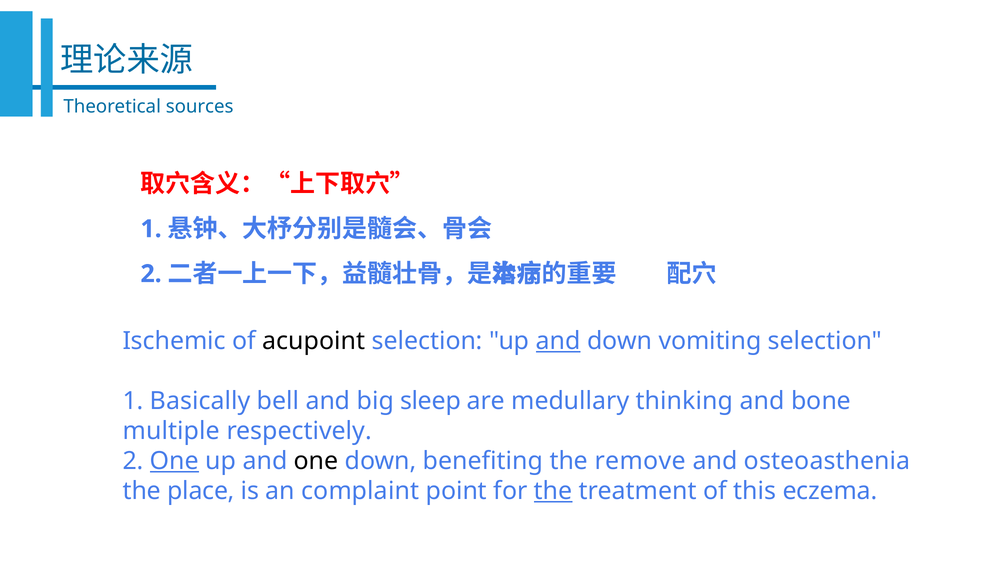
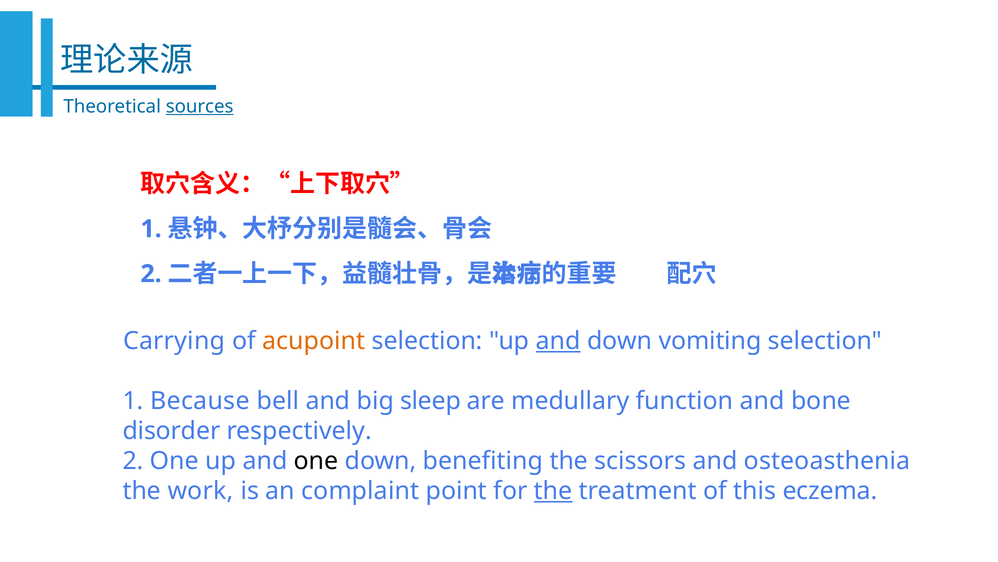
sources underline: none -> present (200, 106)
Ischemic: Ischemic -> Carrying (174, 341)
acupoint colour: black -> orange (314, 341)
Basically: Basically -> Because (200, 400)
thinking: thinking -> function (685, 400)
multiple: multiple -> disorder (171, 430)
One underline: present -> none (174, 460)
remove: remove -> scissors (640, 460)
place: place -> work (201, 490)
